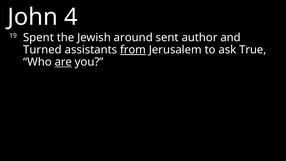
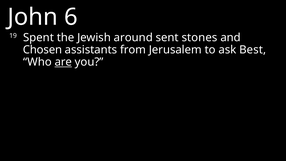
4: 4 -> 6 (71, 17)
author: author -> stones (199, 37)
Turned: Turned -> Chosen (42, 50)
from underline: present -> none (133, 50)
True: True -> Best (253, 50)
